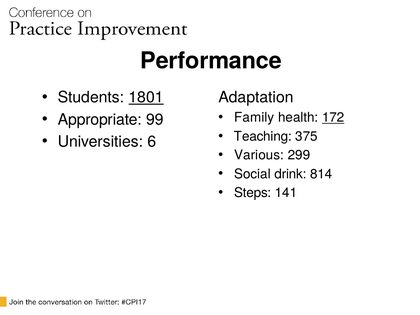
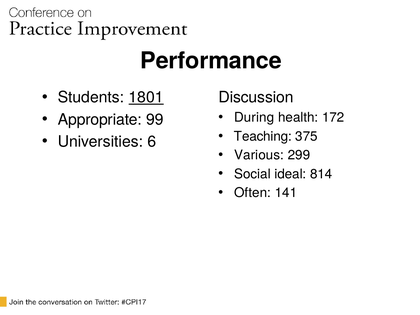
Adaptation: Adaptation -> Discussion (256, 97)
Family: Family -> During (254, 117)
172 underline: present -> none (333, 117)
drink: drink -> ideal (290, 174)
Steps: Steps -> Often (253, 193)
